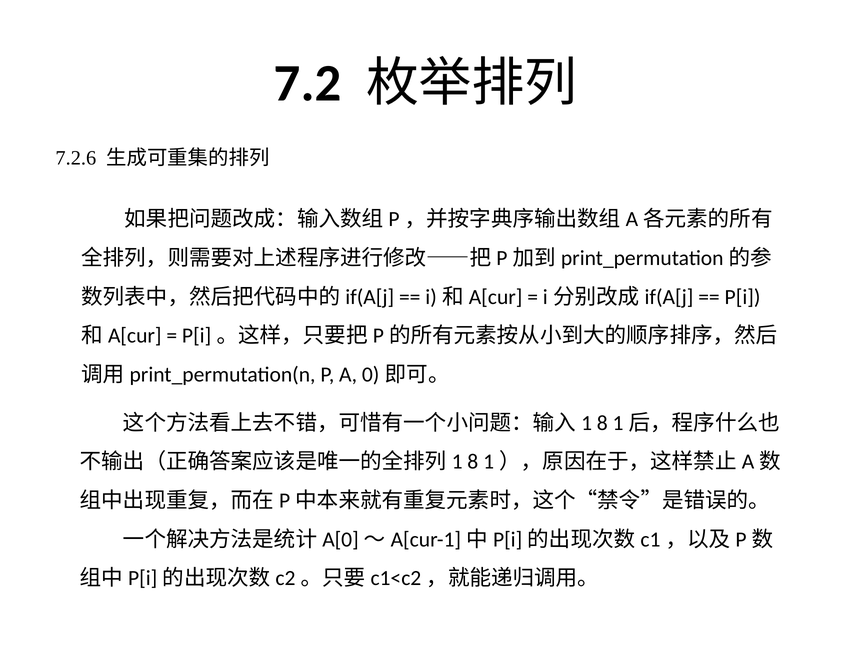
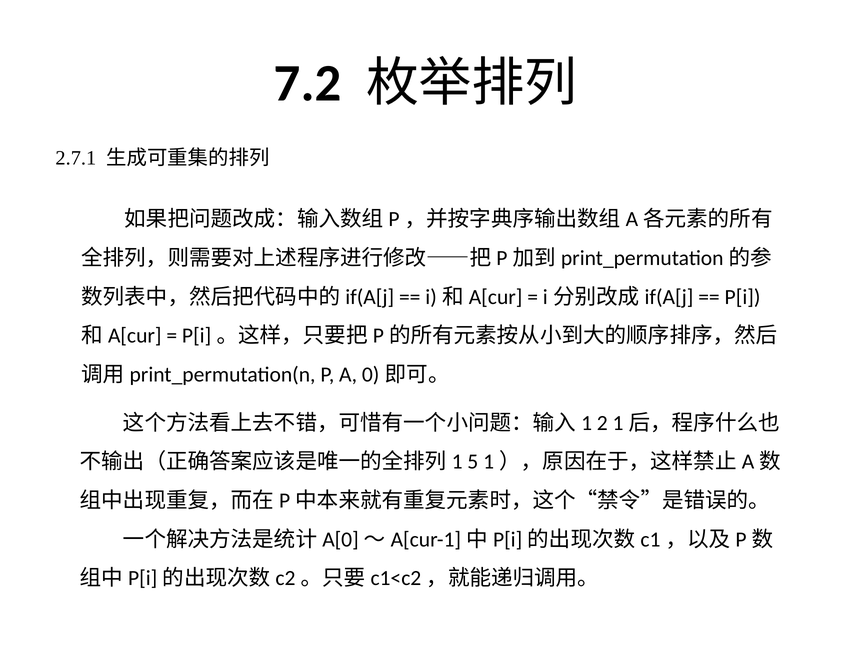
7.2.6: 7.2.6 -> 2.7.1 (76, 158)
8: 8 -> 2 (602, 423)
8: 8 -> 5 (473, 462)
